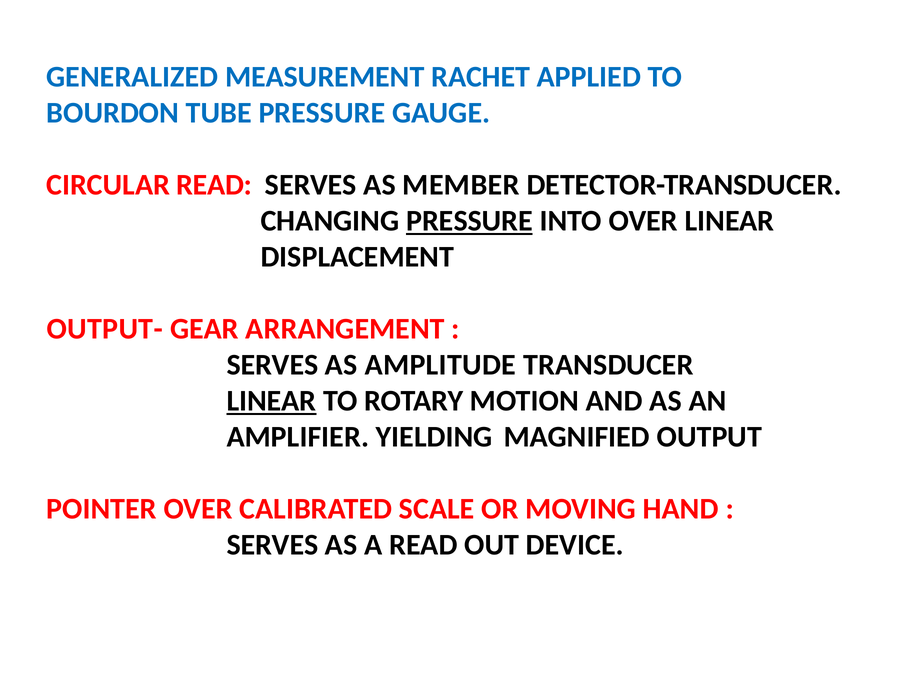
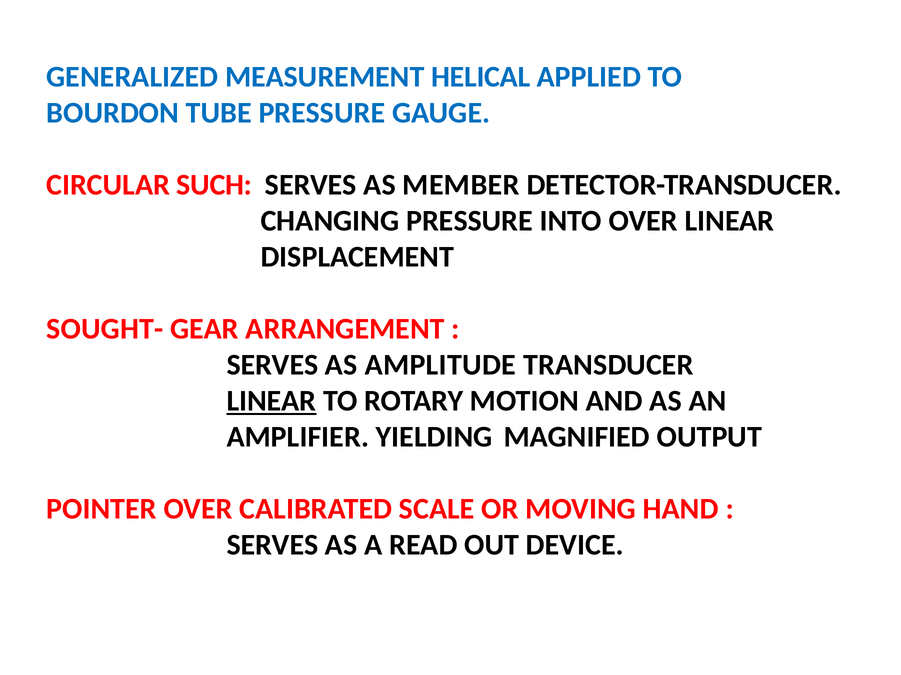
RACHET: RACHET -> HELICAL (481, 77)
CIRCULAR READ: READ -> SUCH (214, 185)
PRESSURE underline: present -> none (469, 221)
OUTPUT-: OUTPUT- -> SOUGHT- (105, 329)
